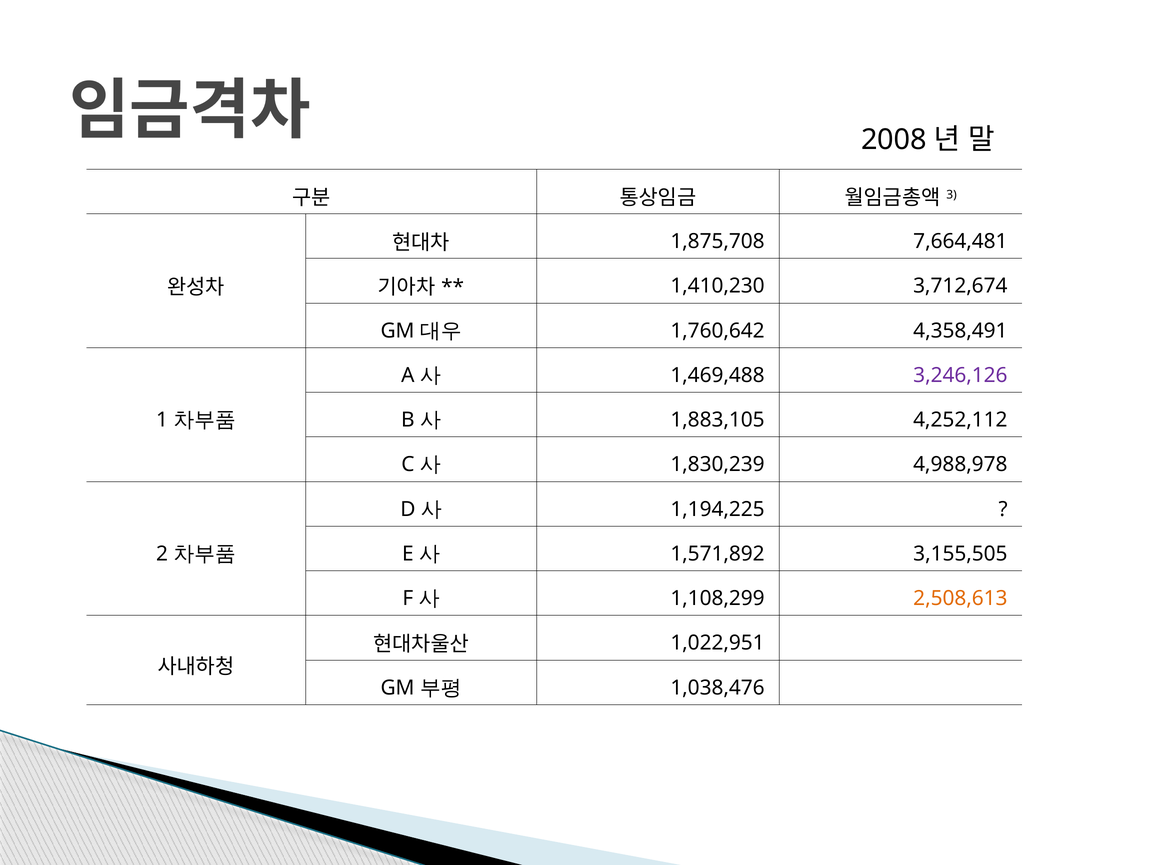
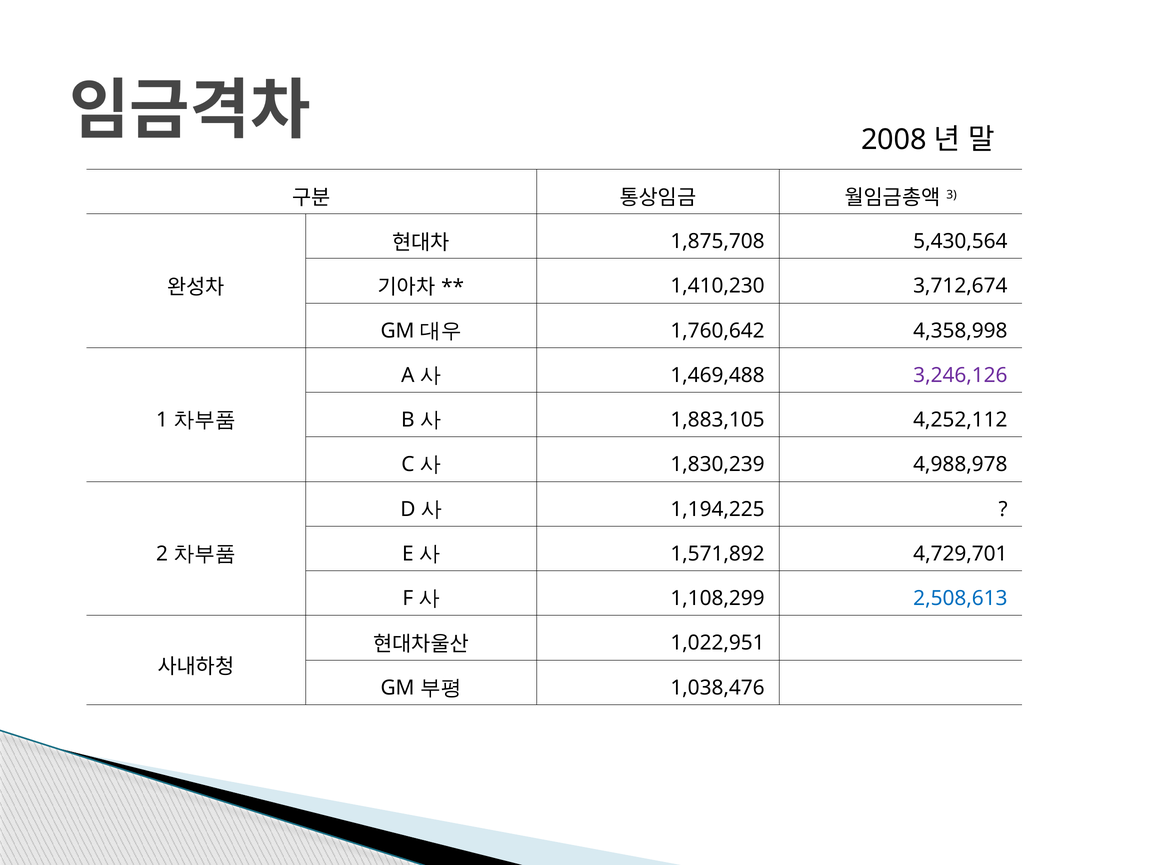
7,664,481: 7,664,481 -> 5,430,564 (960, 242)
4,358,491: 4,358,491 -> 4,358,998 (960, 331)
3,155,505: 3,155,505 -> 4,729,701 (960, 554)
2,508,613 colour: orange -> blue (960, 599)
